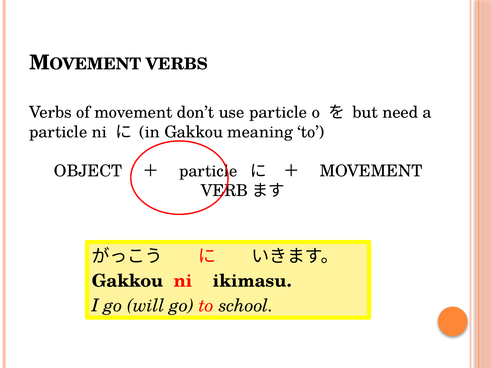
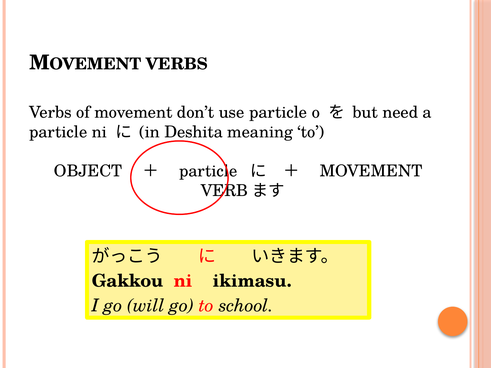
in Gakkou: Gakkou -> Deshita (194, 132)
